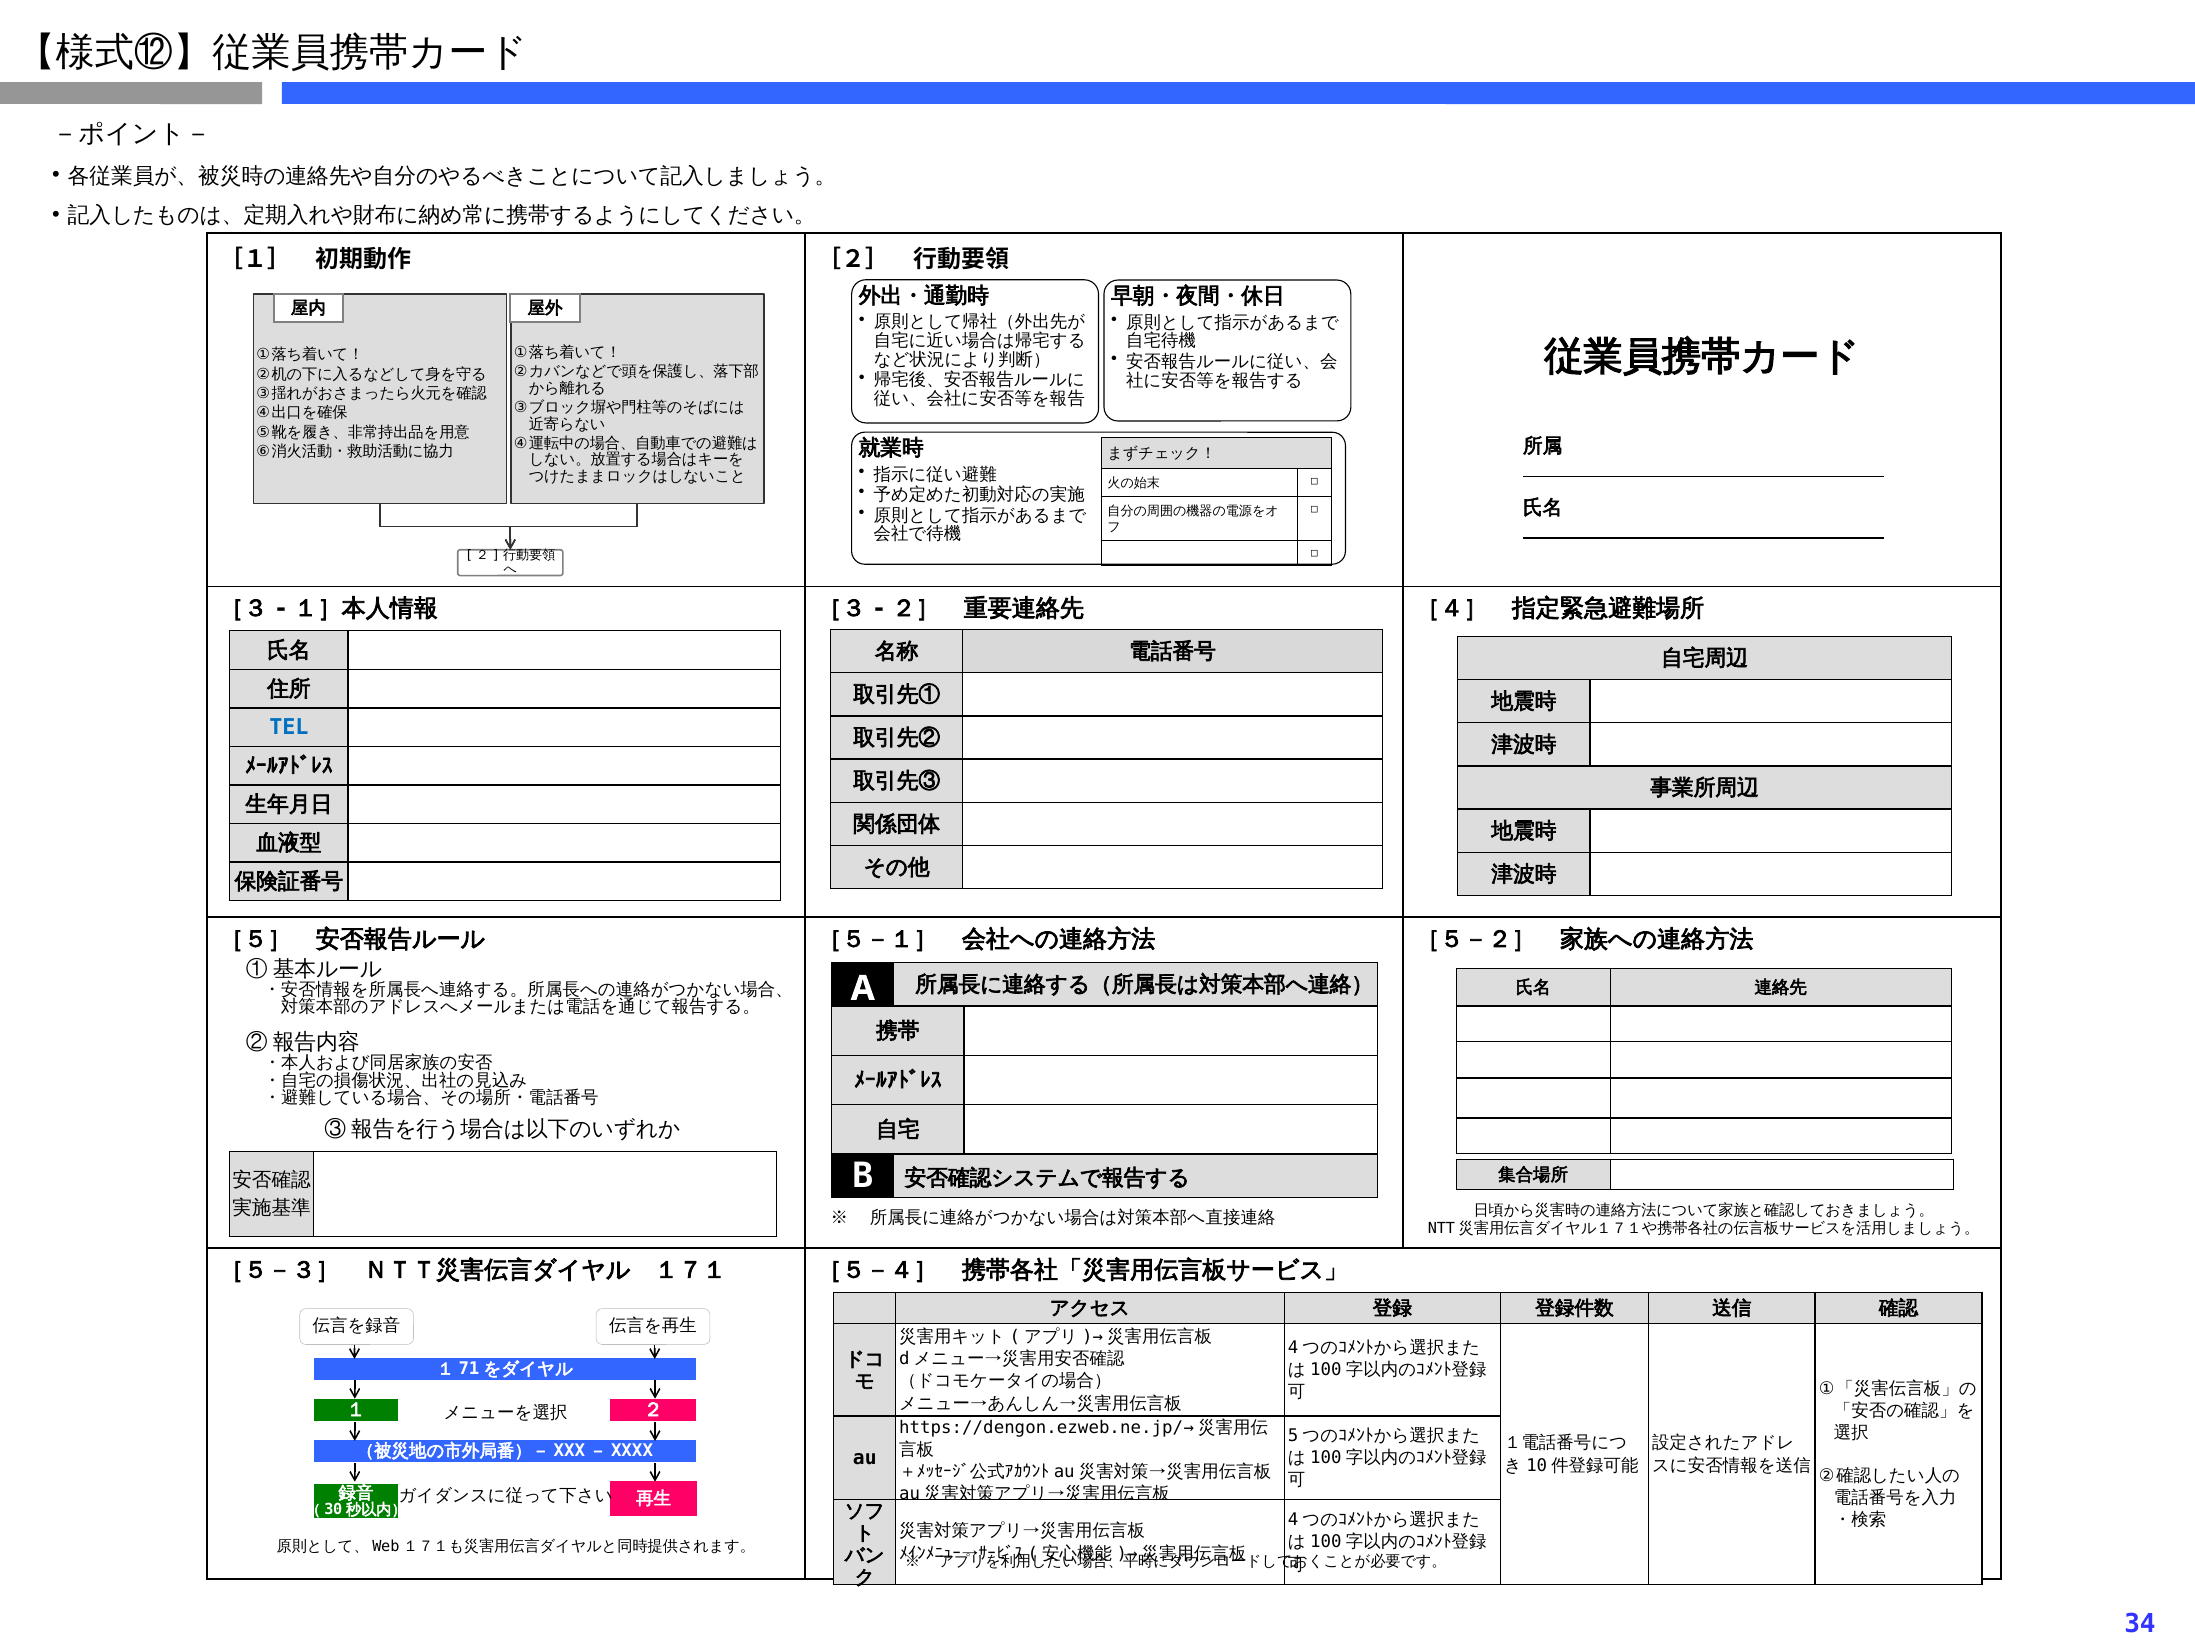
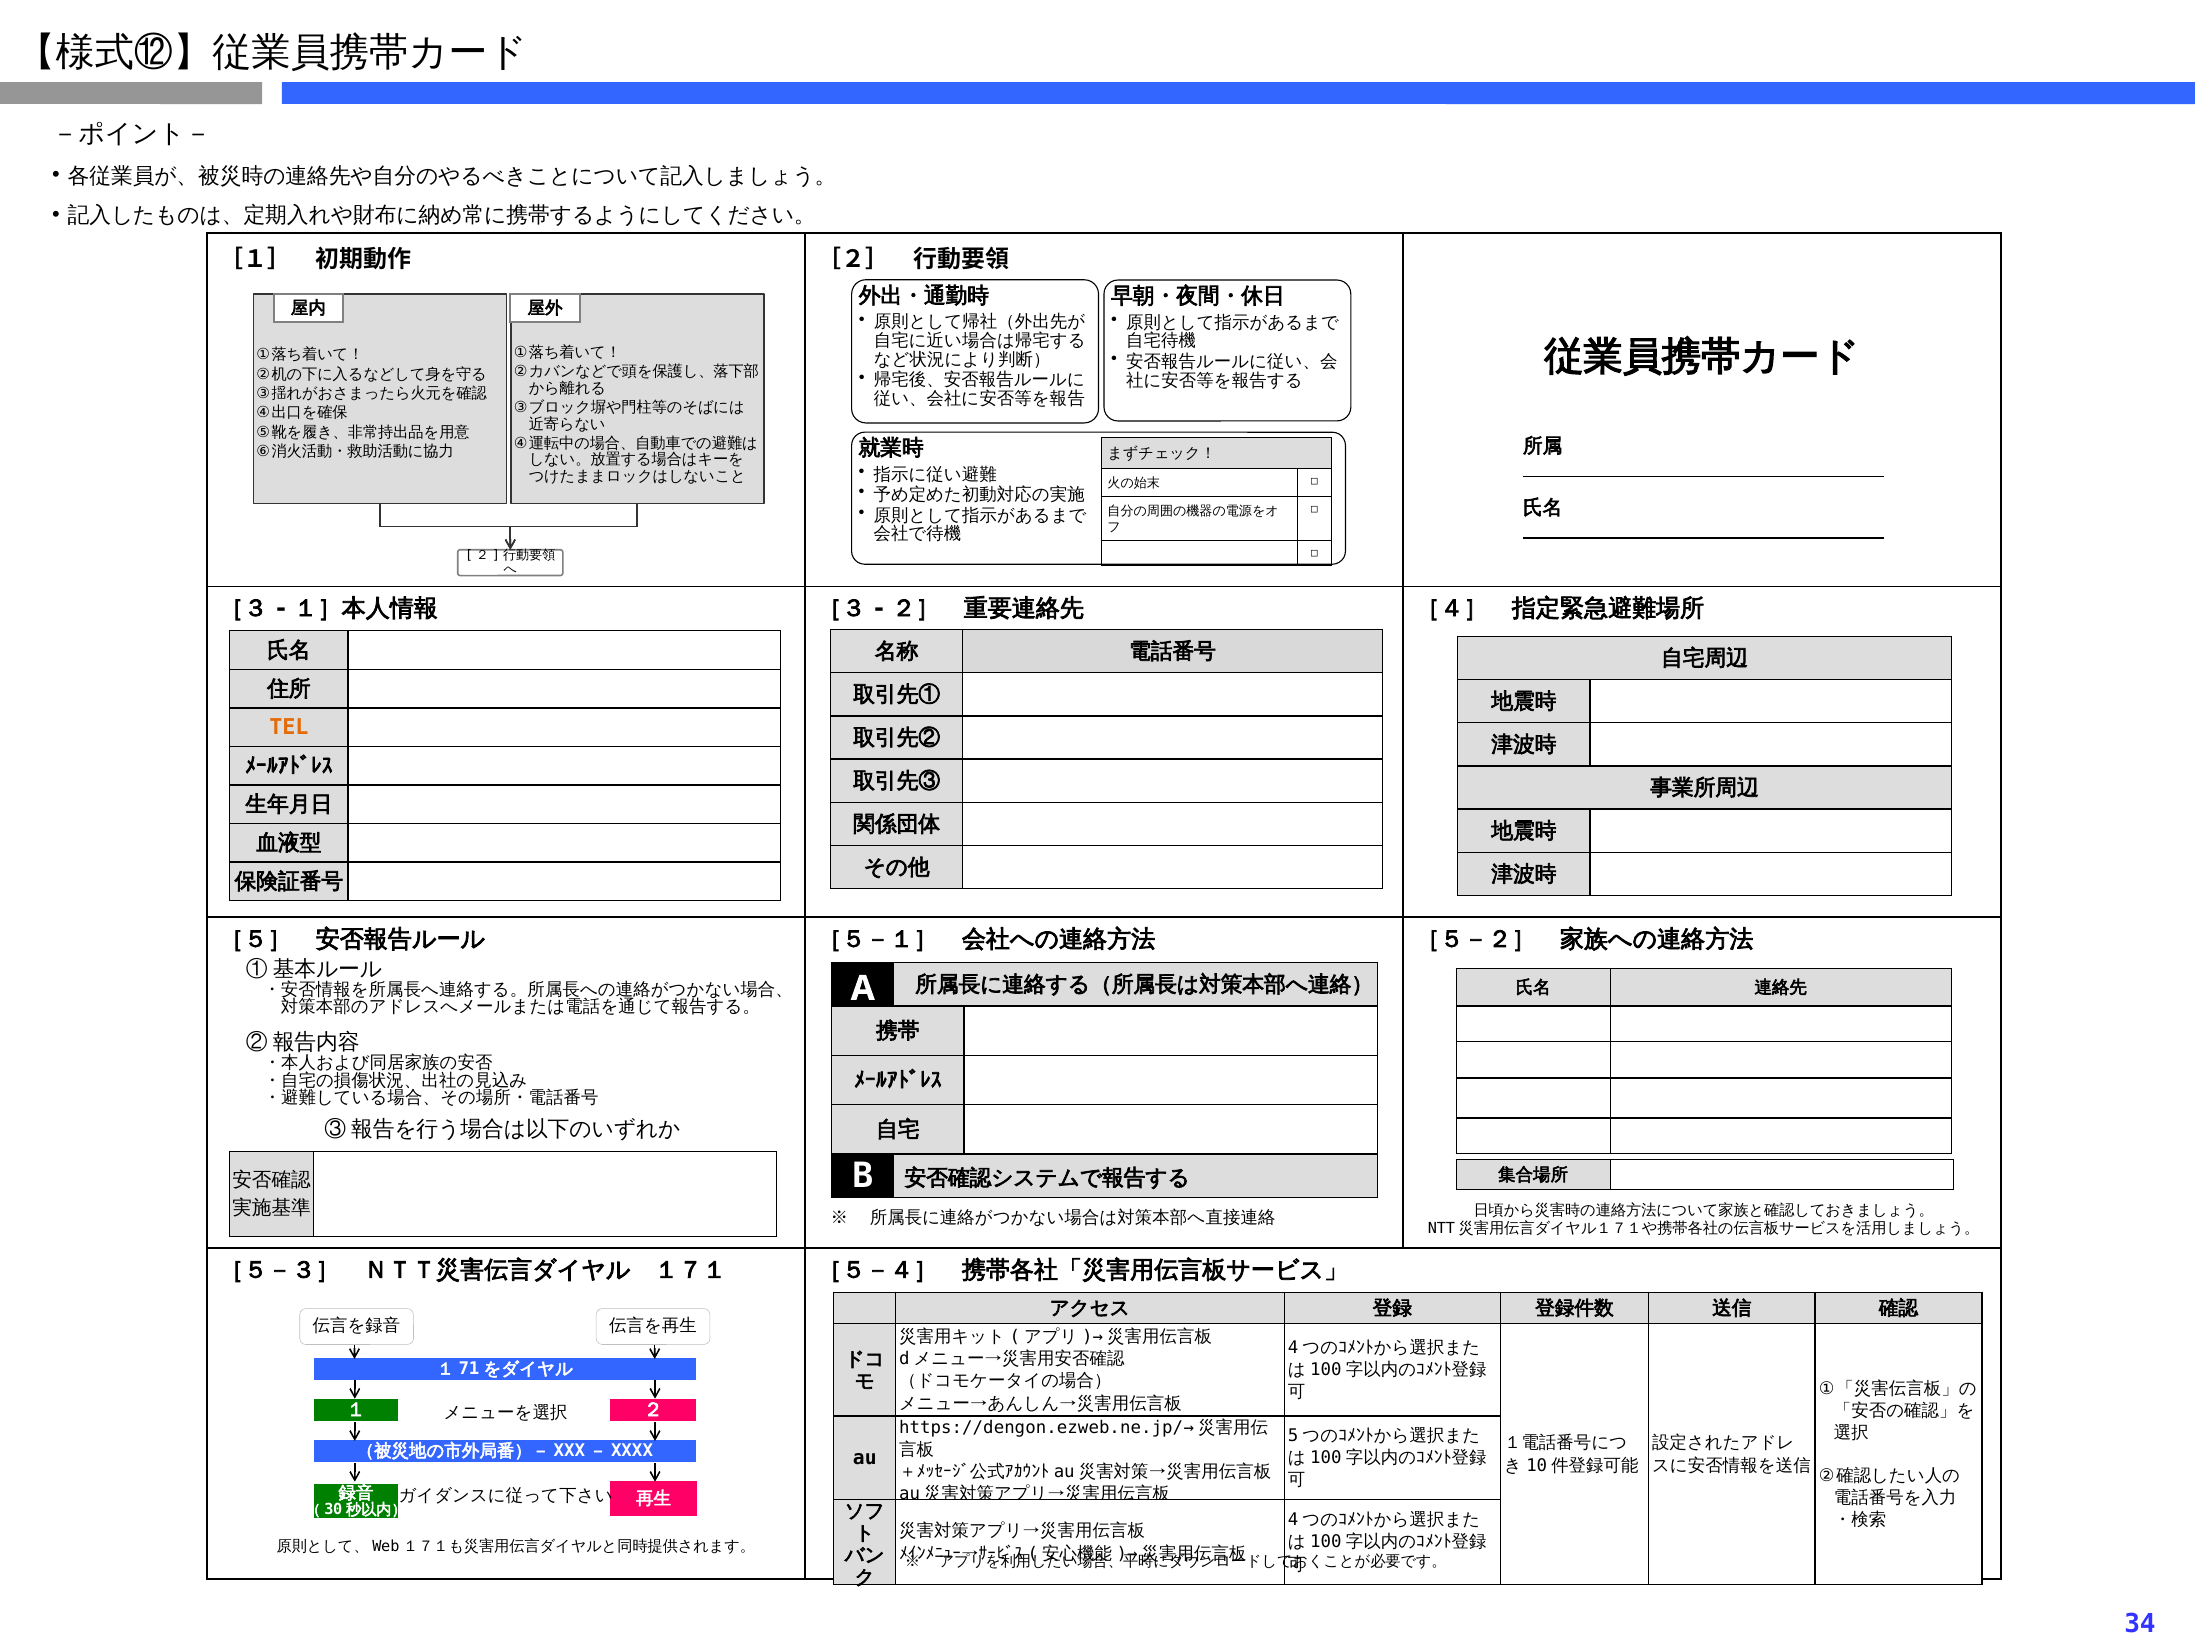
TEL colour: blue -> orange (289, 727)
